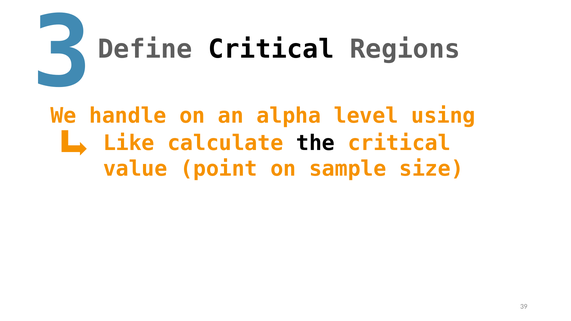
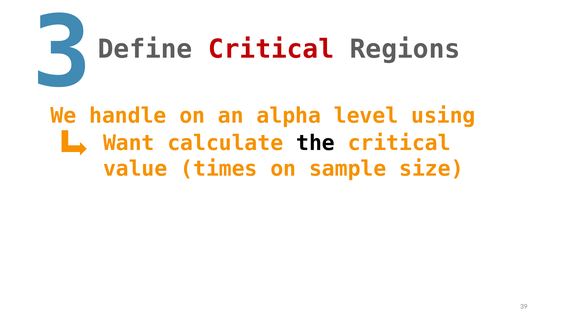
Critical colour: black -> red (271, 49)
Like: Like -> Want (129, 143)
point: point -> times (219, 169)
